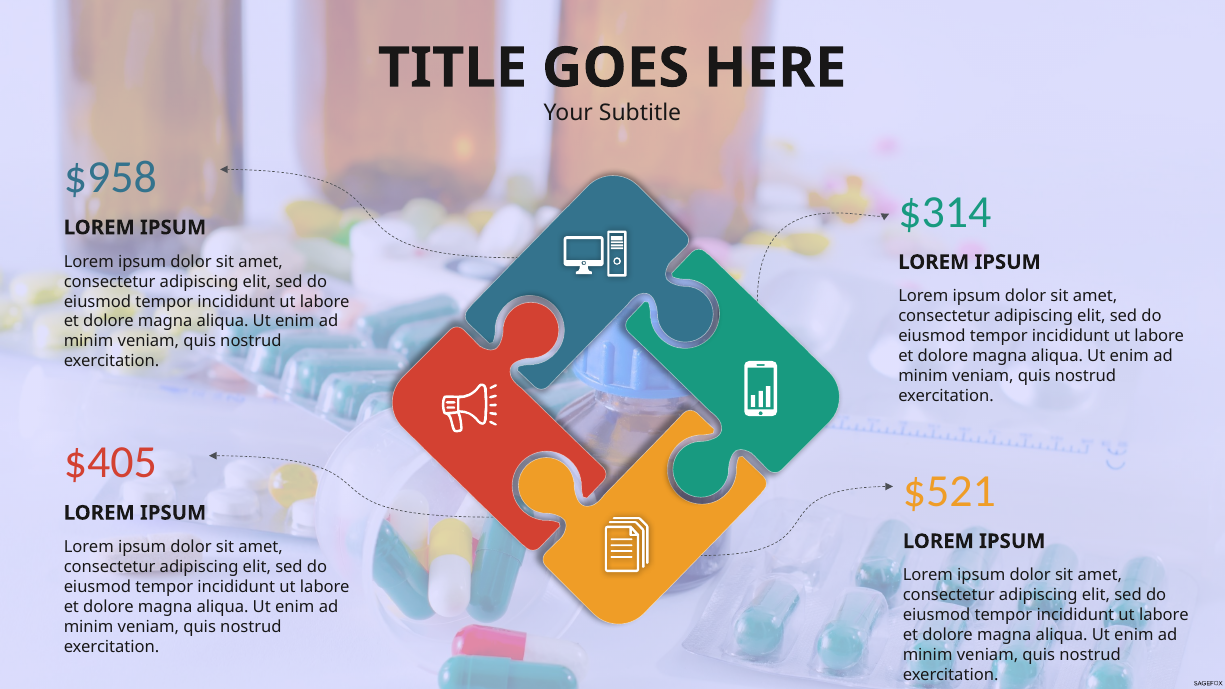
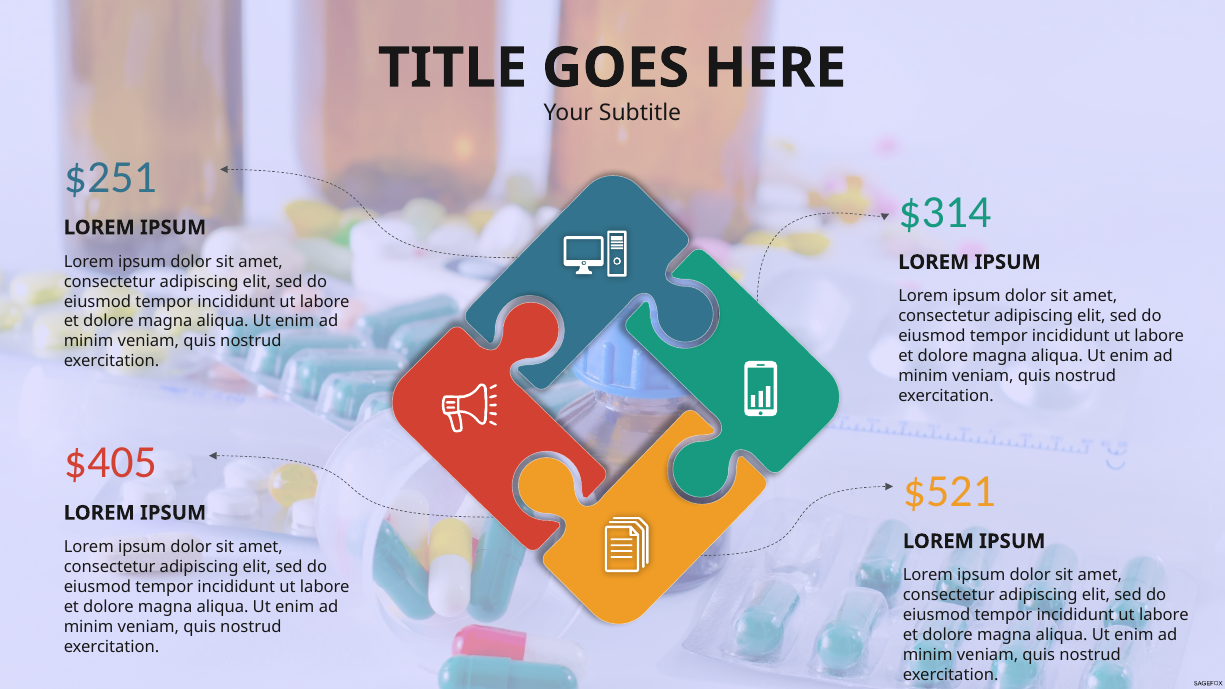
$958: $958 -> $251 (110, 177)
